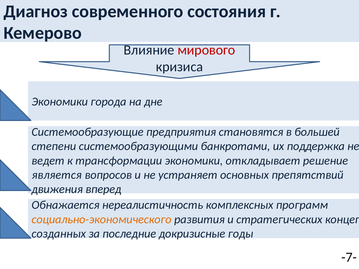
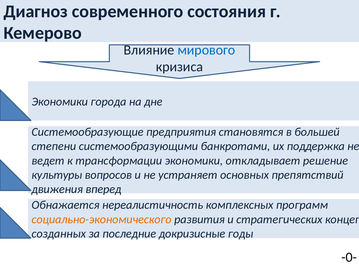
мирового colour: red -> blue (206, 50)
является: является -> культуры (57, 175)
-7-: -7- -> -0- (349, 258)
